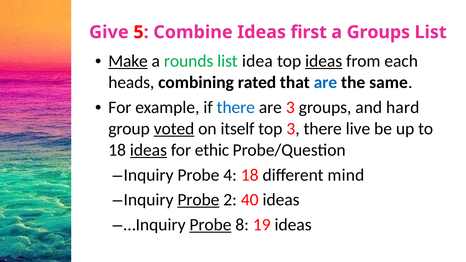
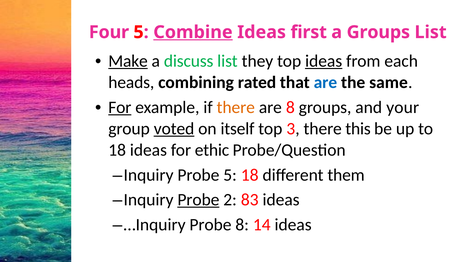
Give: Give -> Four (109, 32)
Combine underline: none -> present (193, 32)
rounds: rounds -> discuss (189, 61)
idea: idea -> they (257, 61)
For underline: none -> present (120, 107)
there colour: blue -> orange (236, 107)
are 3: 3 -> 8 (290, 107)
hard: hard -> your (403, 107)
live: live -> this (358, 129)
ideas underline: present -> none (148, 150)
Probe 4: 4 -> 5 (230, 175)
mind: mind -> them (346, 175)
40: 40 -> 83 (250, 200)
Probe underline: present -> none (210, 225)
19: 19 -> 14 (262, 225)
